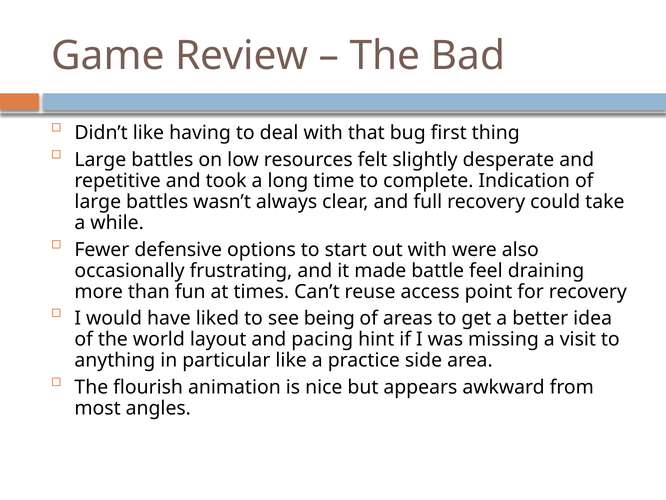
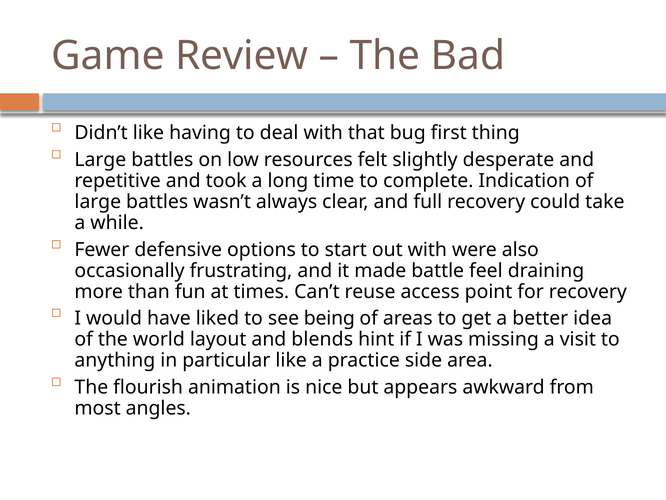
pacing: pacing -> blends (322, 339)
